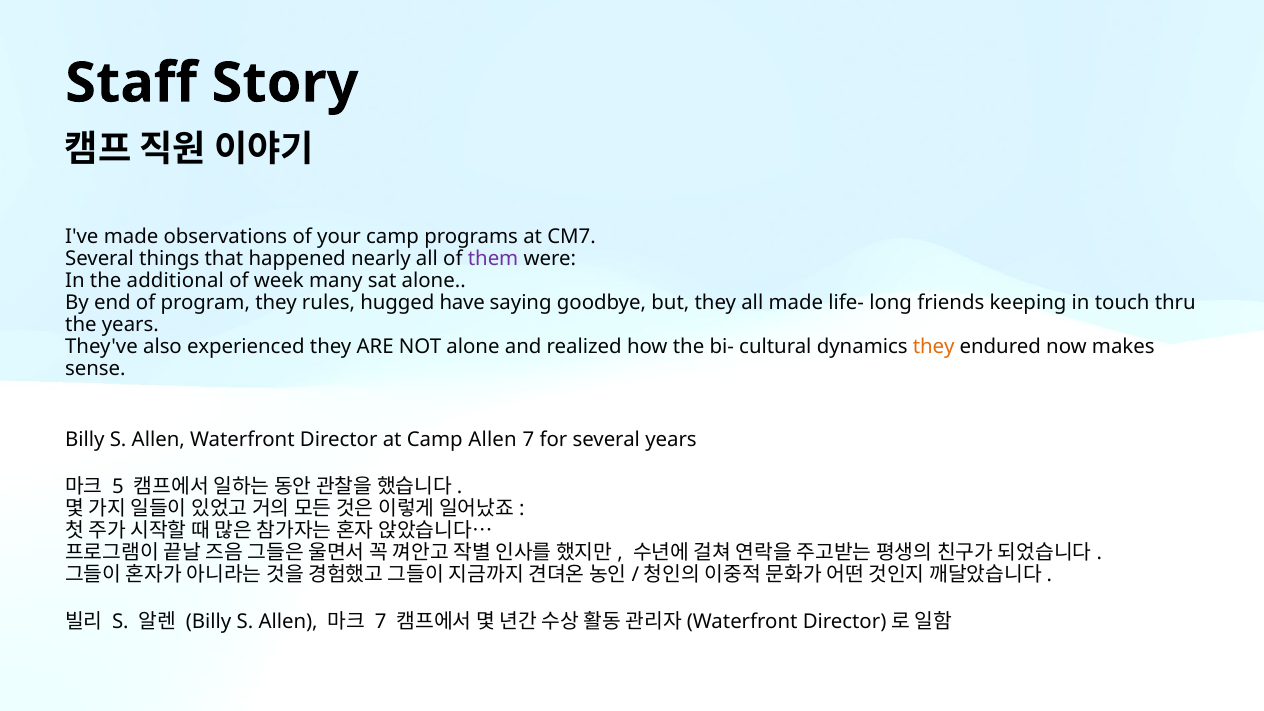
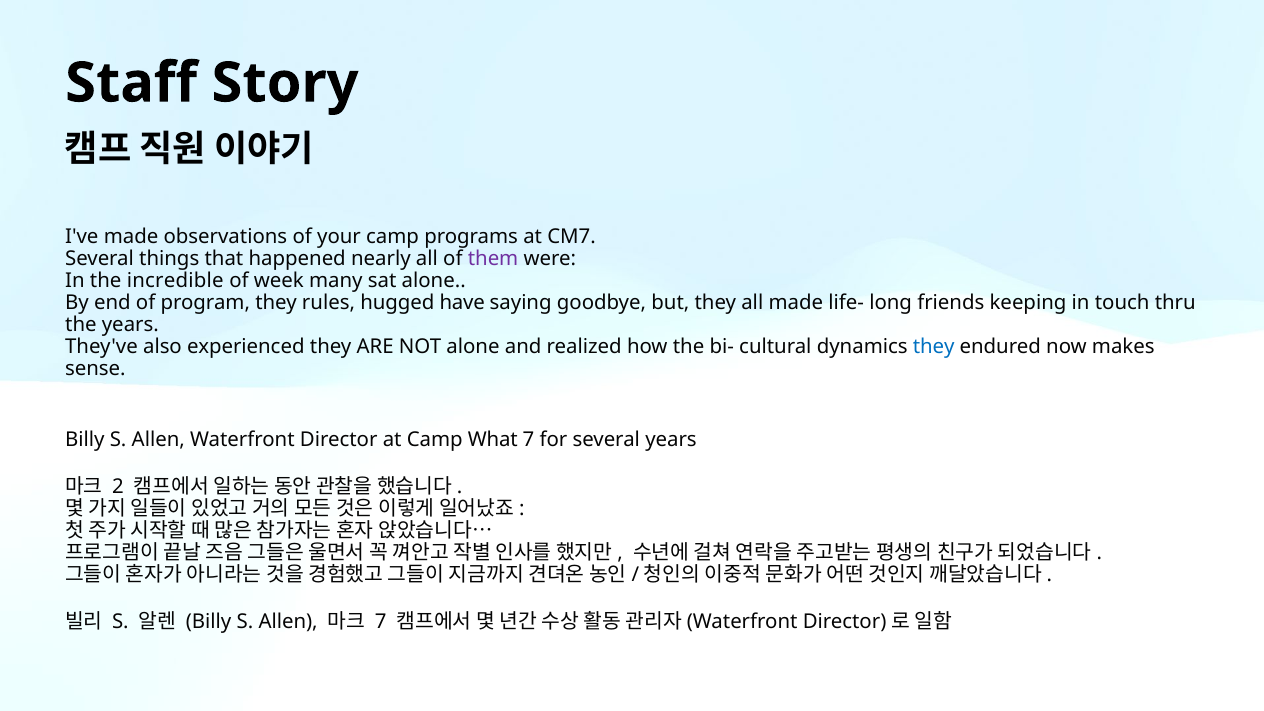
additional: additional -> incredible (175, 281)
they colour: orange -> blue (934, 347)
Camp Allen: Allen -> What (493, 440)
5: 5 -> 2 (118, 487)
